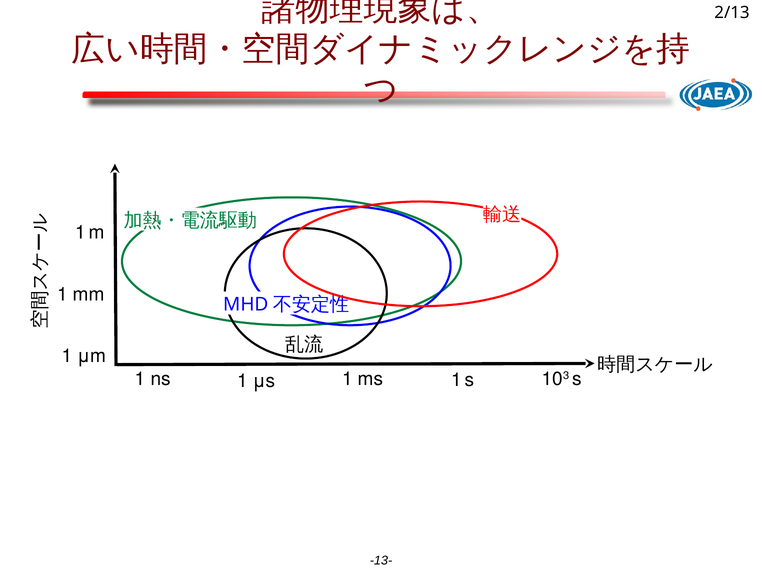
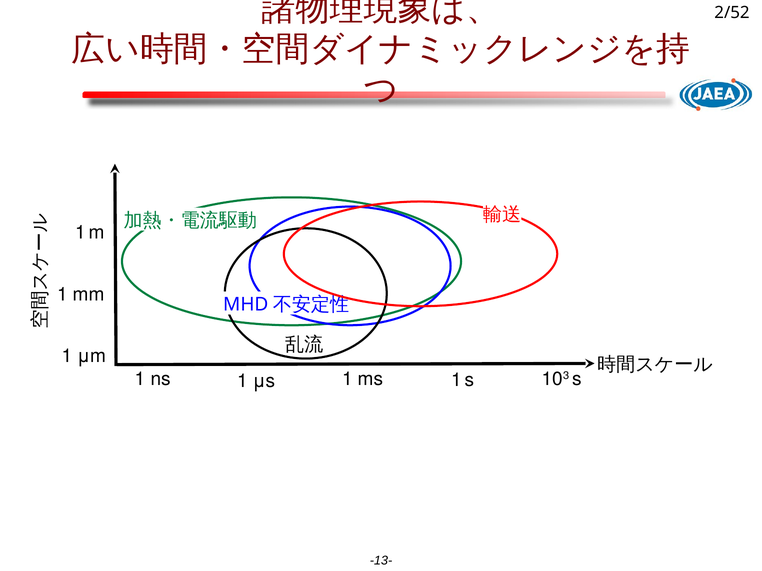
2/13: 2/13 -> 2/52 (732, 13)
